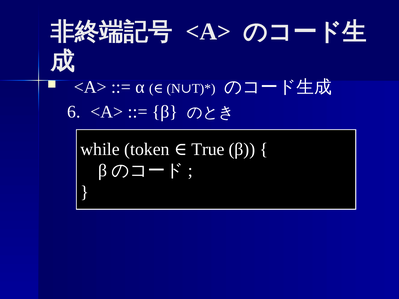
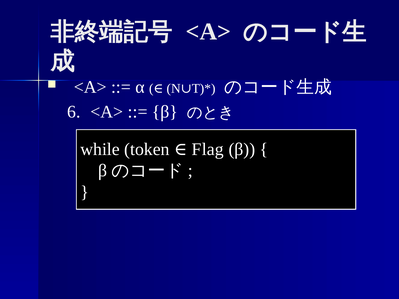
True: True -> Flag (208, 150)
